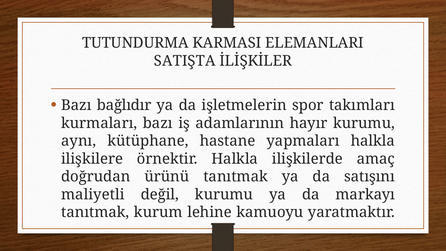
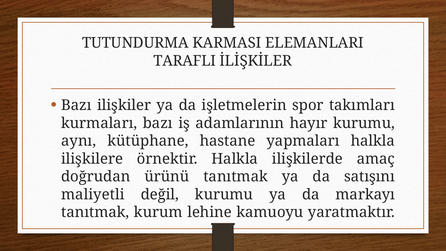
SATIŞTA: SATIŞTA -> TARAFLI (185, 61)
bağlıdır: bağlıdır -> ilişkiler (124, 105)
